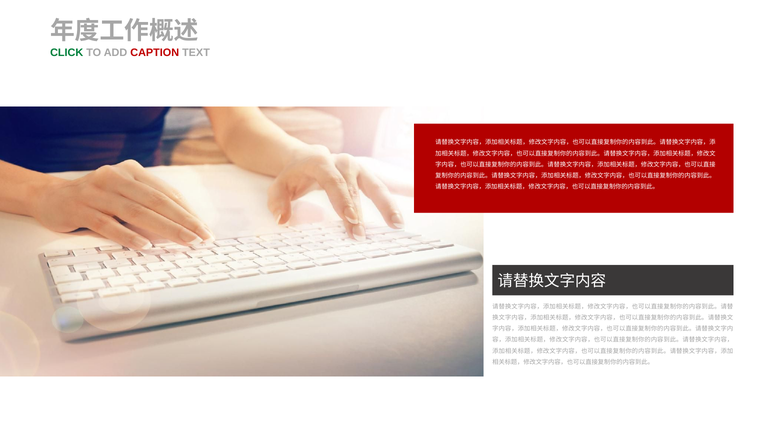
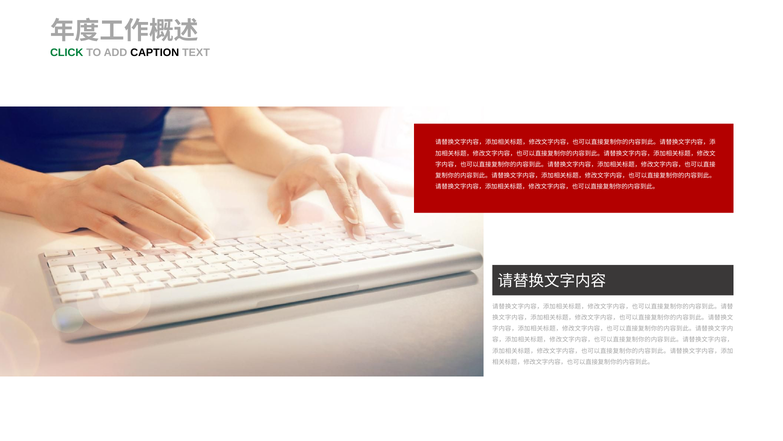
CAPTION colour: red -> black (155, 53)
